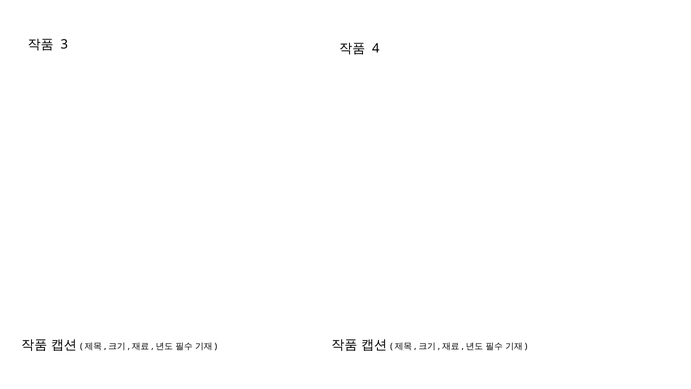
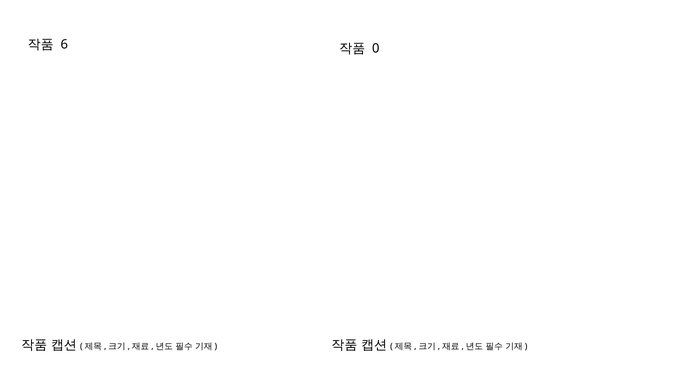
3: 3 -> 6 (64, 44)
4: 4 -> 0 (376, 48)
